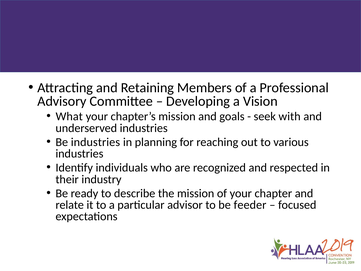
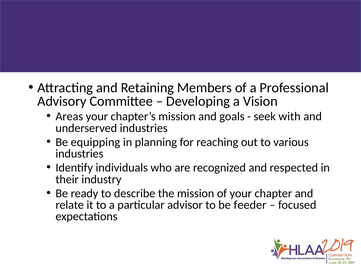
What: What -> Areas (69, 116)
Be industries: industries -> equipping (95, 142)
